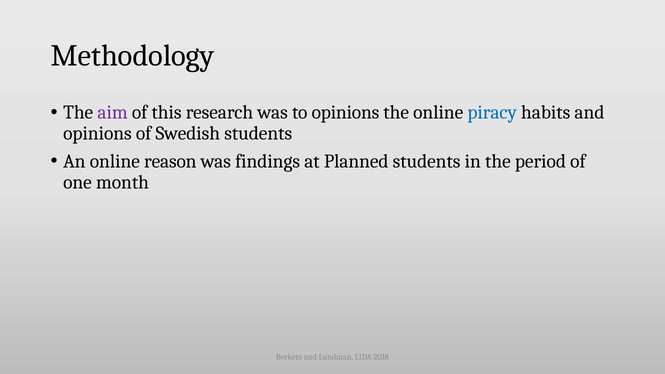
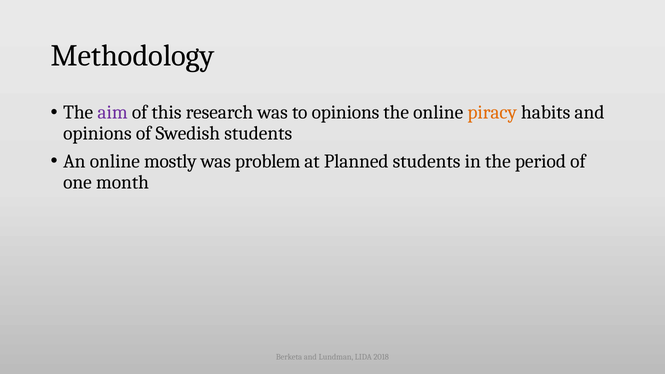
piracy colour: blue -> orange (492, 112)
reason: reason -> mostly (170, 161)
findings: findings -> problem (268, 161)
